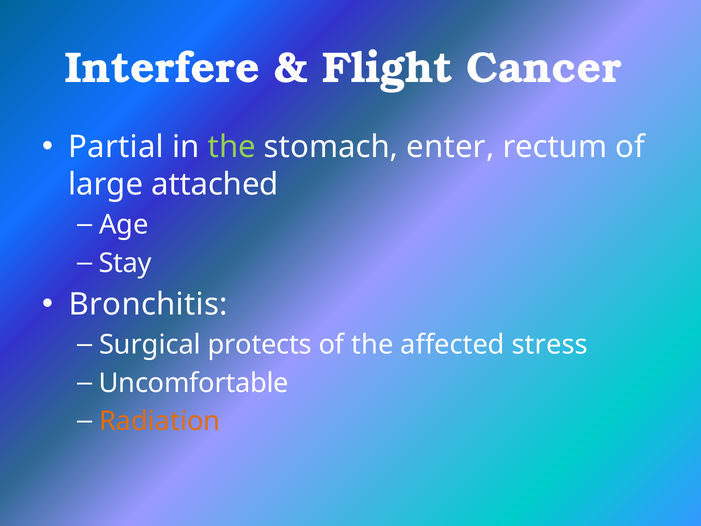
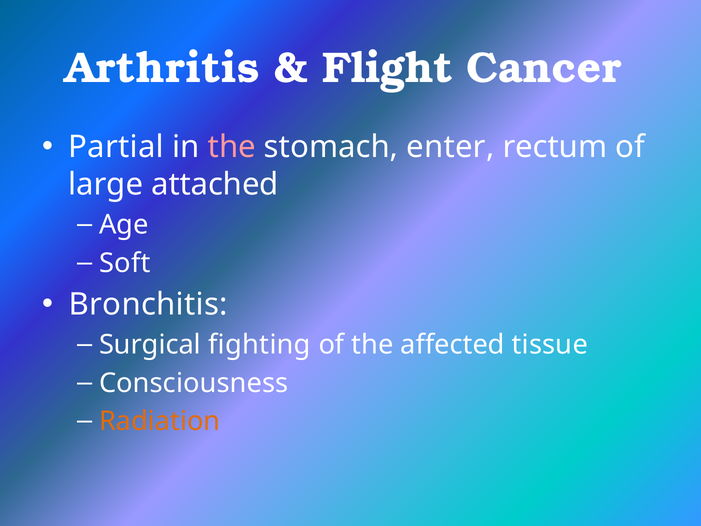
Interfere: Interfere -> Arthritis (162, 68)
the colour: light green -> pink (232, 147)
Stay: Stay -> Soft (125, 263)
protects: protects -> fighting (260, 345)
stress: stress -> tissue (550, 345)
Uncomfortable: Uncomfortable -> Consciousness (194, 383)
